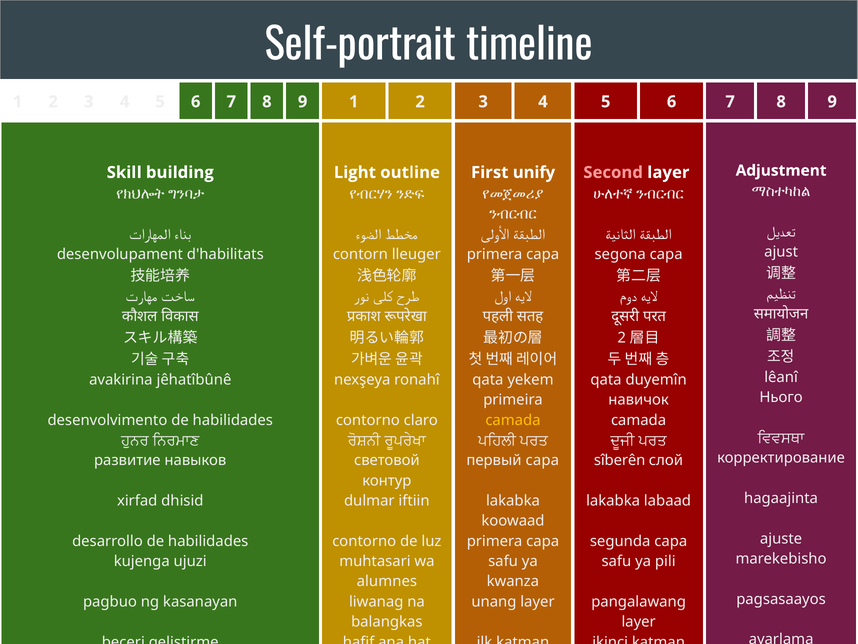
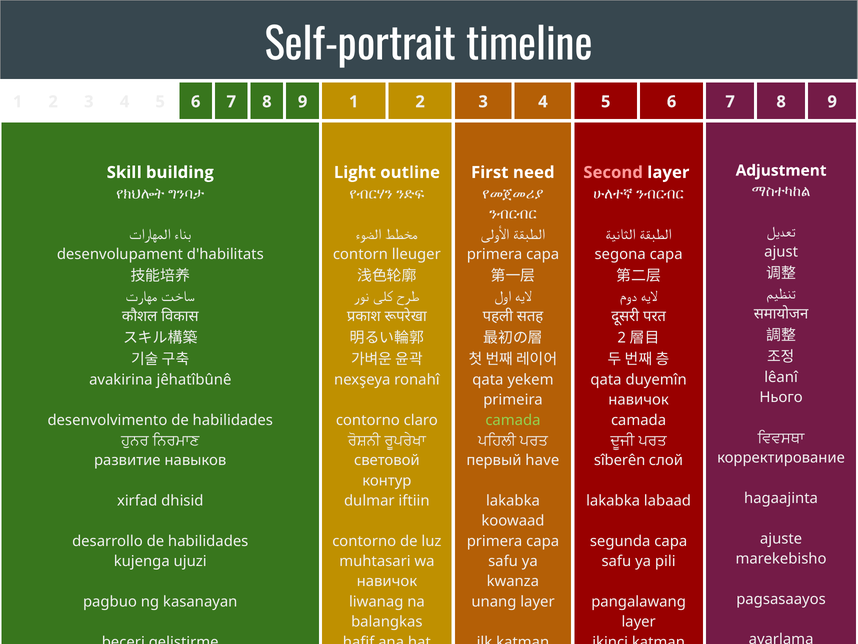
unify: unify -> need (534, 172)
camada colour: yellow -> light green (513, 420)
первый capa: capa -> have (542, 460)
alumnes: alumnes -> навичок (387, 581)
